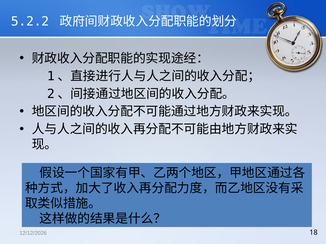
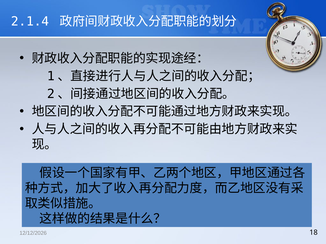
5.2.2: 5.2.2 -> 2.1.4 (30, 21)
